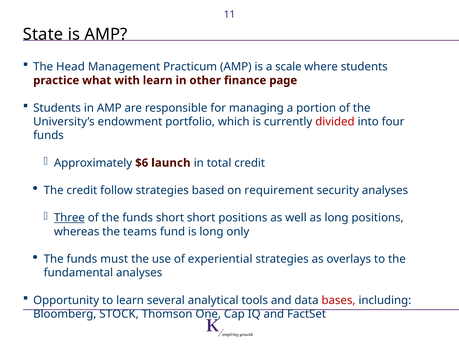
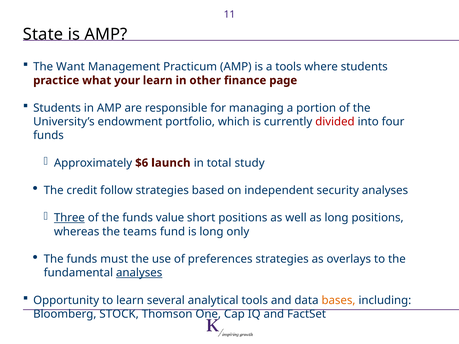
Head: Head -> Want (70, 67)
a scale: scale -> tools (288, 67)
with: with -> your (127, 80)
total credit: credit -> study (250, 163)
requirement: requirement -> independent (279, 191)
funds short: short -> value (170, 218)
experiential: experiential -> preferences (220, 259)
analyses underline: none -> present (139, 273)
bases colour: red -> orange (339, 301)
